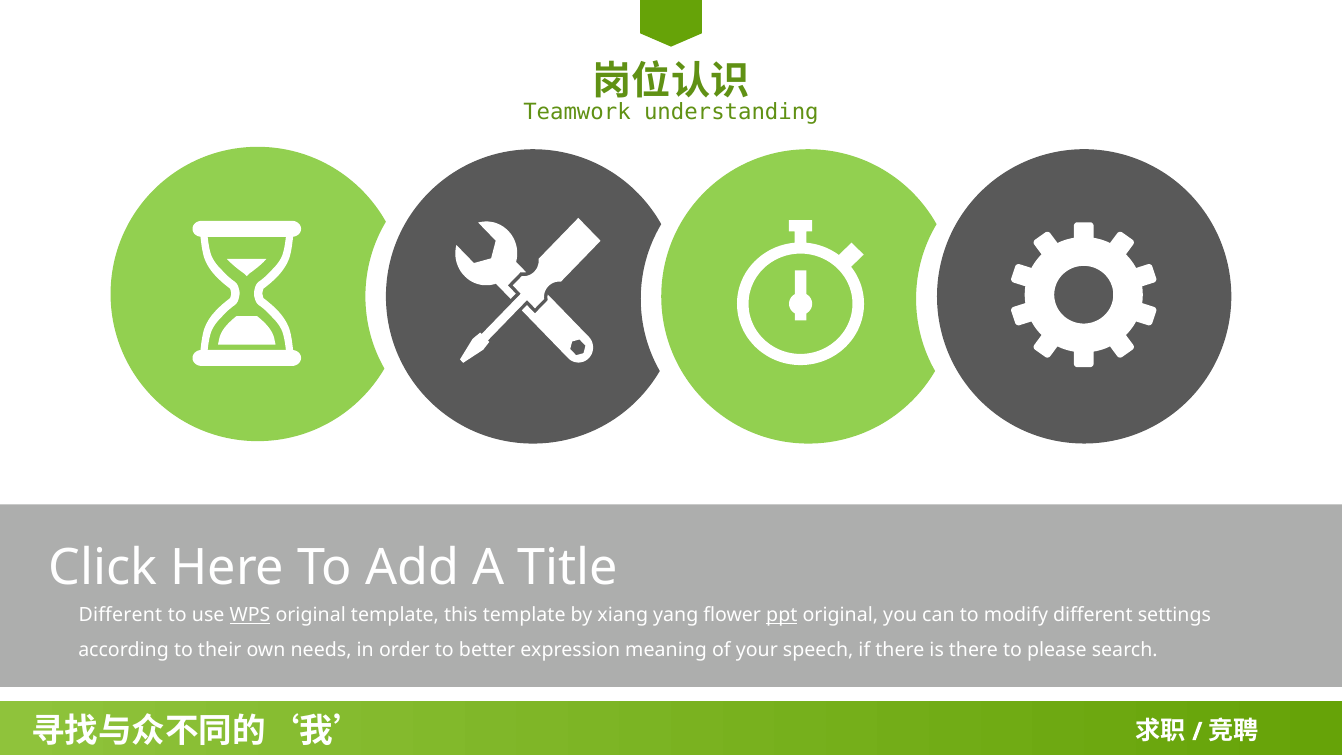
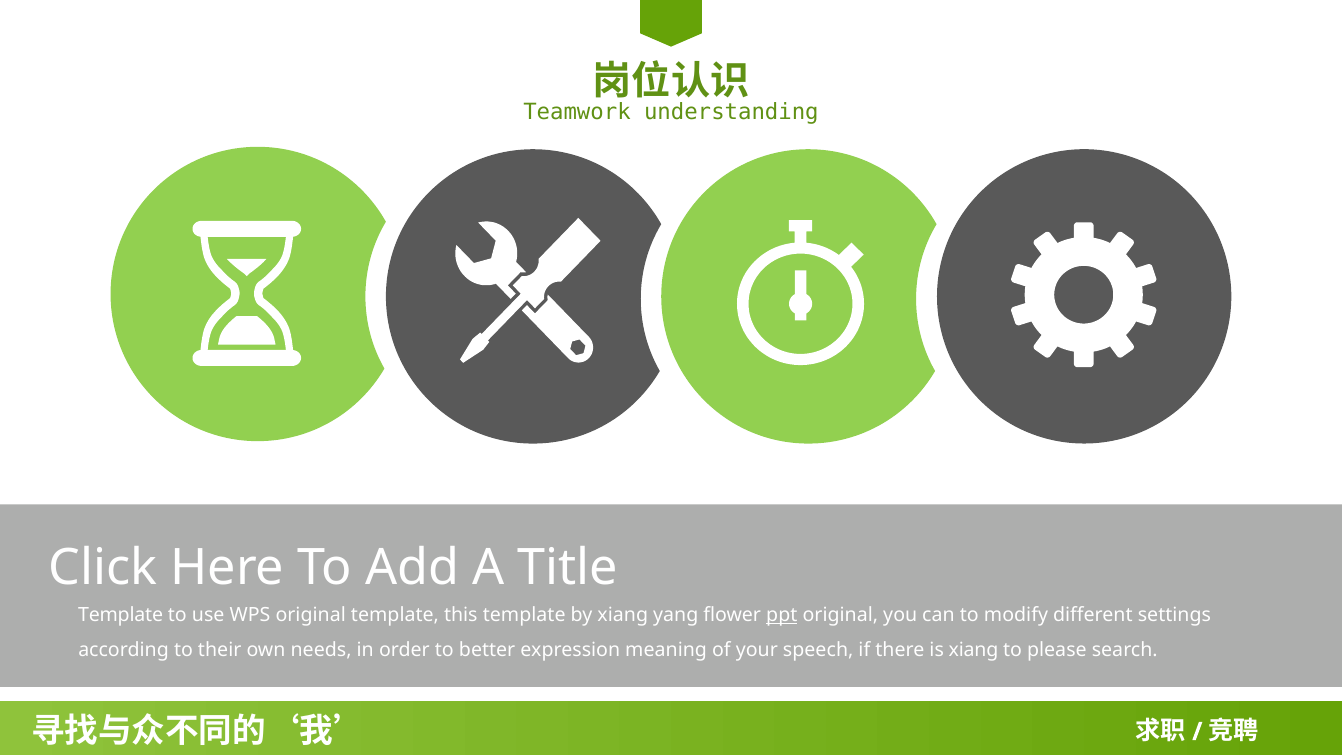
Different: Different -> Template (121, 615)
WPS underline: present -> none (250, 615)
is there: there -> xiang (974, 650)
